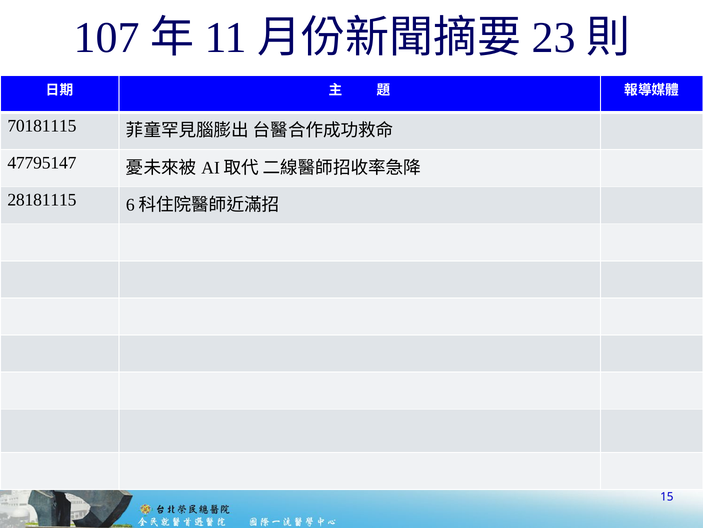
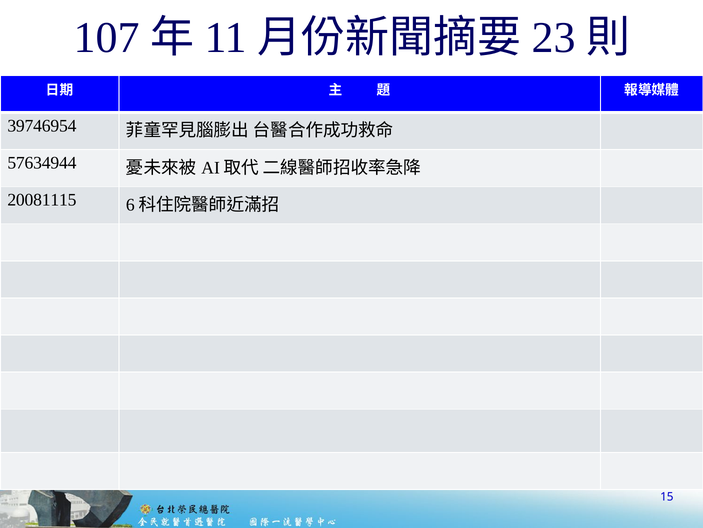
70181115: 70181115 -> 39746954 (42, 126)
47795147: 47795147 -> 57634944 (42, 163)
28181115: 28181115 -> 20081115 (42, 200)
